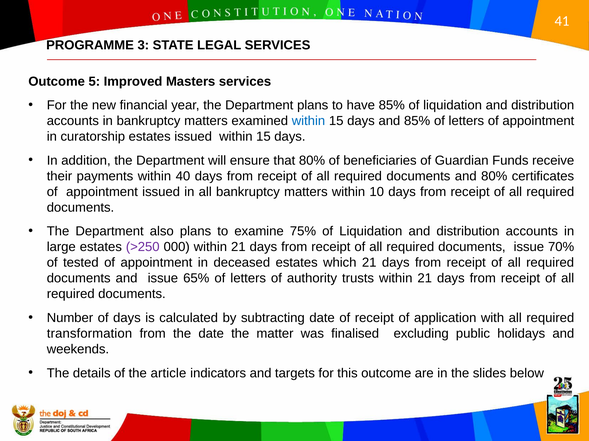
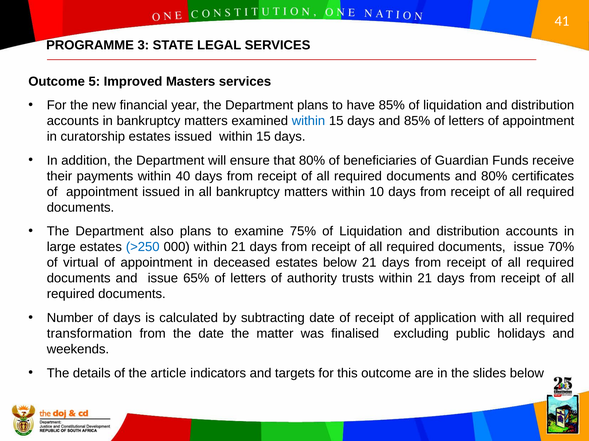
>250 colour: purple -> blue (143, 247)
tested: tested -> virtual (81, 263)
estates which: which -> below (340, 263)
